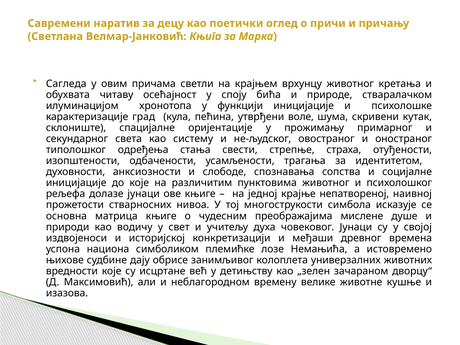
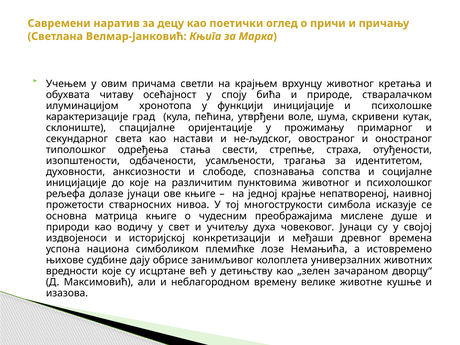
Сагледа: Сагледа -> Учењем (66, 84)
систему: систему -> настави (193, 139)
